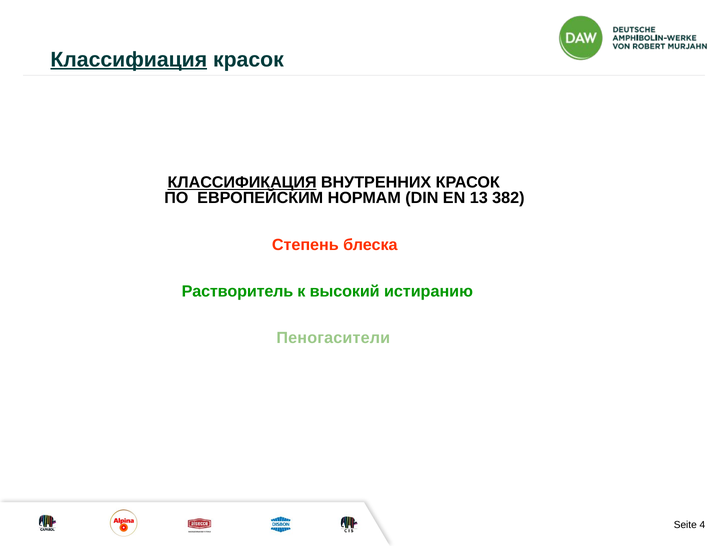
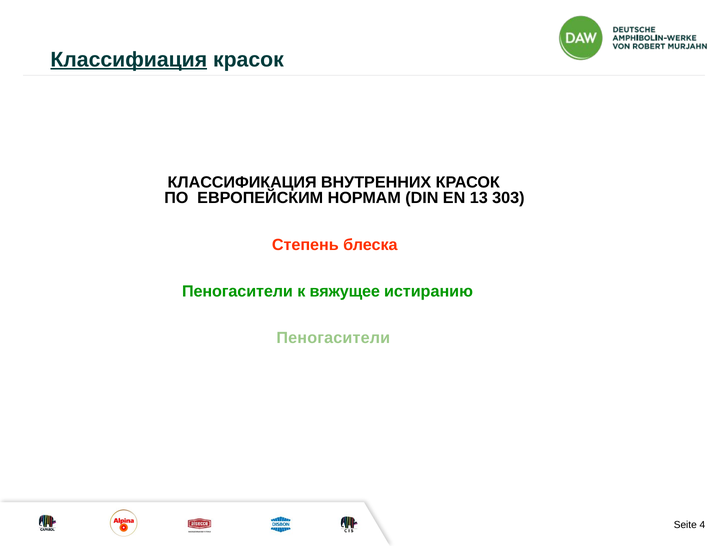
КЛАССИФИКАЦИЯ underline: present -> none (242, 183)
382: 382 -> 303 (508, 198)
Растворитель: Растворитель -> Пеногасители (237, 291)
высокий: высокий -> вяжущее (345, 291)
